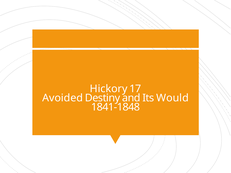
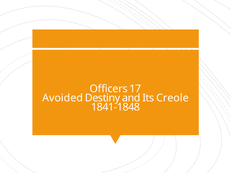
Hickory: Hickory -> Officers (109, 89)
Would: Would -> Creole (172, 98)
